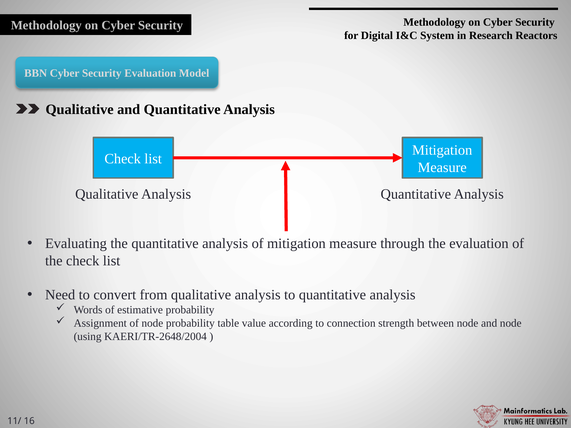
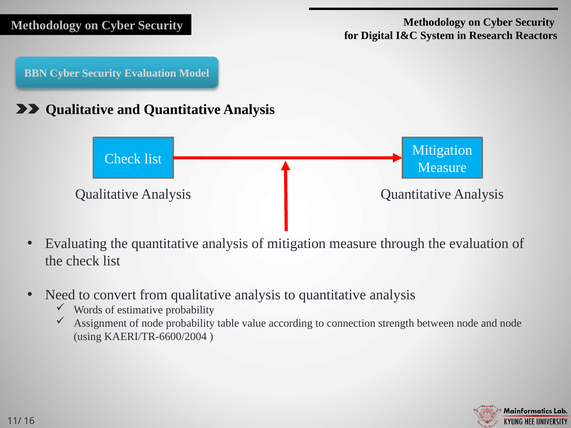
KAERI/TR-2648/2004: KAERI/TR-2648/2004 -> KAERI/TR-6600/2004 (156, 337)
